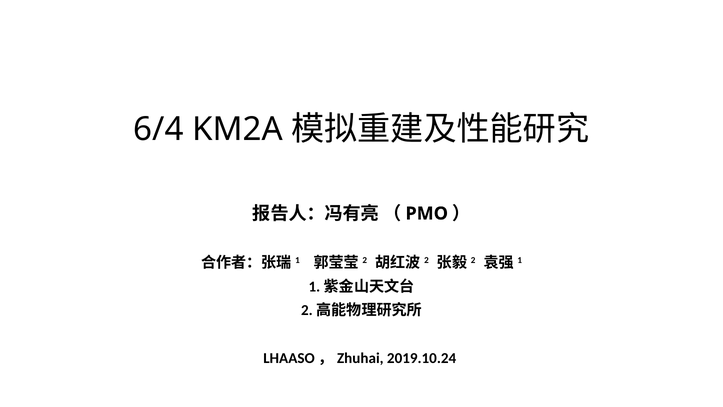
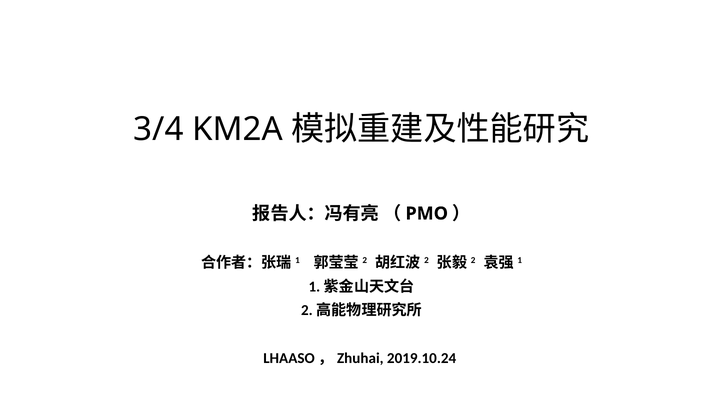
6/4: 6/4 -> 3/4 (159, 129)
